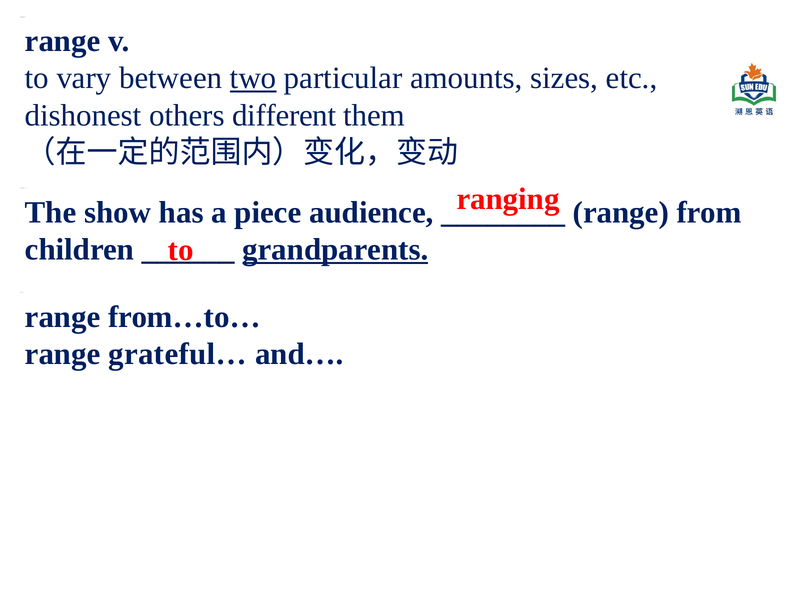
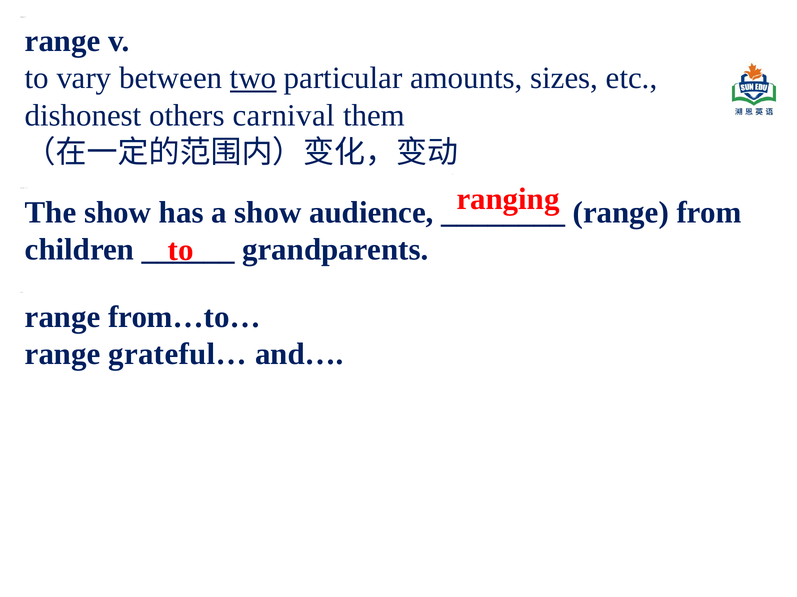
different: different -> carnival (284, 116)
a piece: piece -> show (268, 213)
grandparents underline: present -> none (335, 250)
